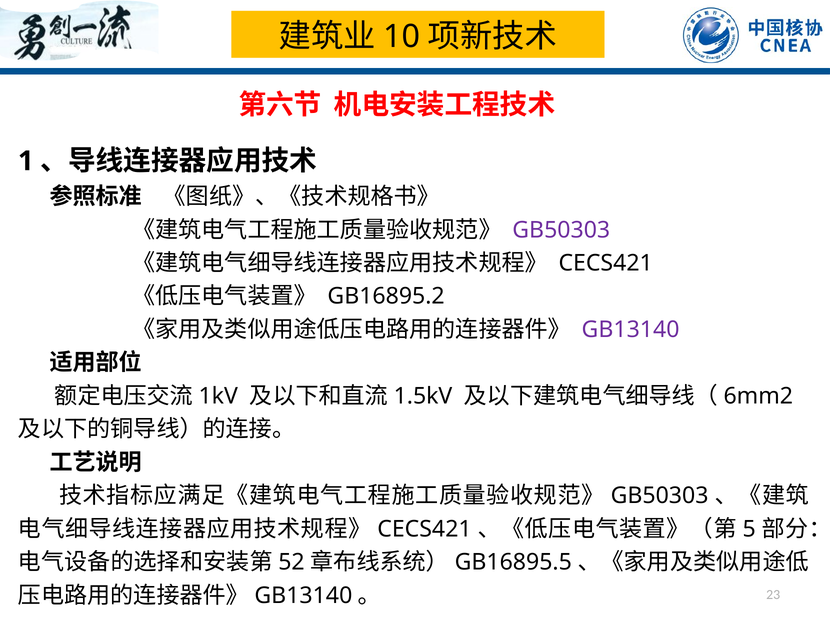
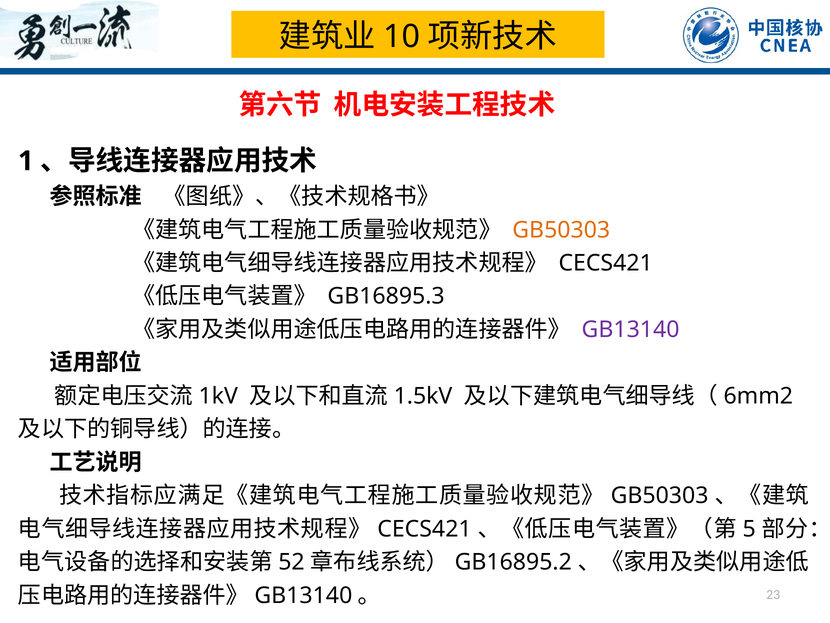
GB50303 colour: purple -> orange (561, 230)
GB16895.2: GB16895.2 -> GB16895.3 (386, 296)
GB16895.5: GB16895.5 -> GB16895.2 (513, 562)
